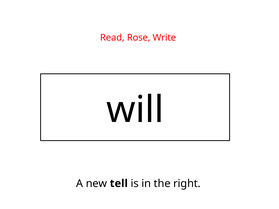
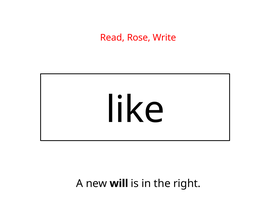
will: will -> like (135, 110)
tell: tell -> will (119, 184)
